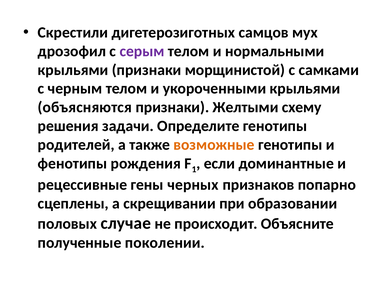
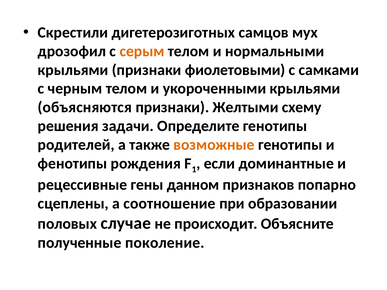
серым colour: purple -> orange (142, 51)
морщинистой: морщинистой -> фиолетовыми (235, 70)
черных: черных -> данном (193, 185)
скрещивании: скрещивании -> соотношение (170, 204)
поколении: поколении -> поколение (165, 243)
